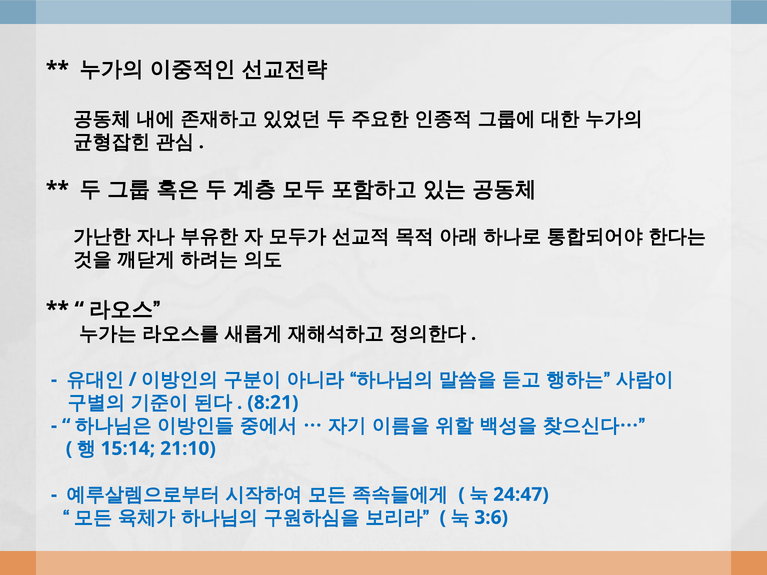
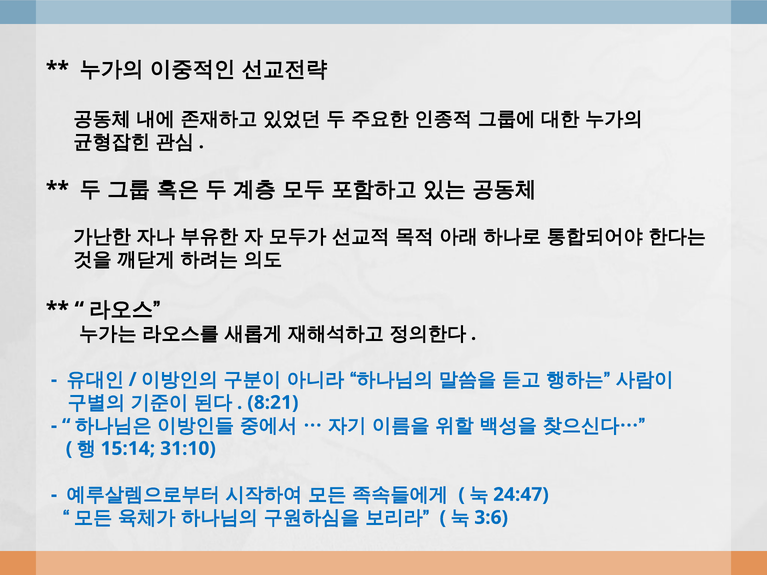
21:10: 21:10 -> 31:10 (188, 449)
